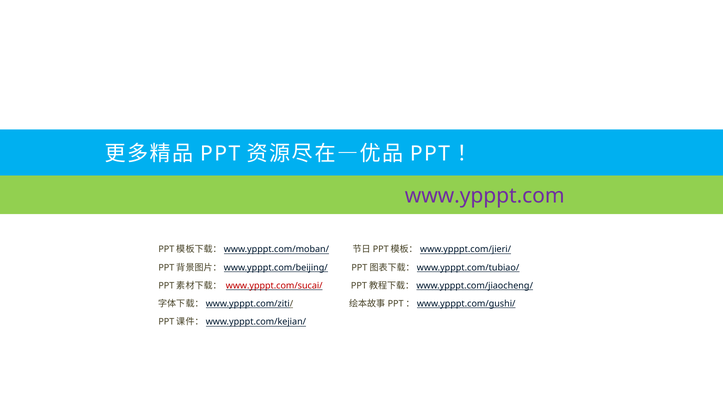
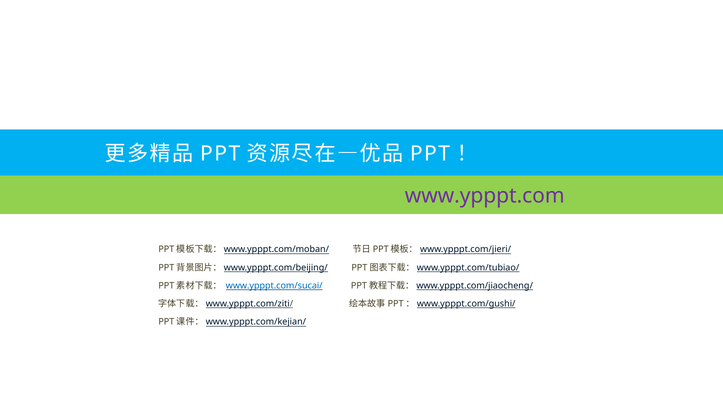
www.ypppt.com/sucai/ colour: red -> blue (274, 285)
